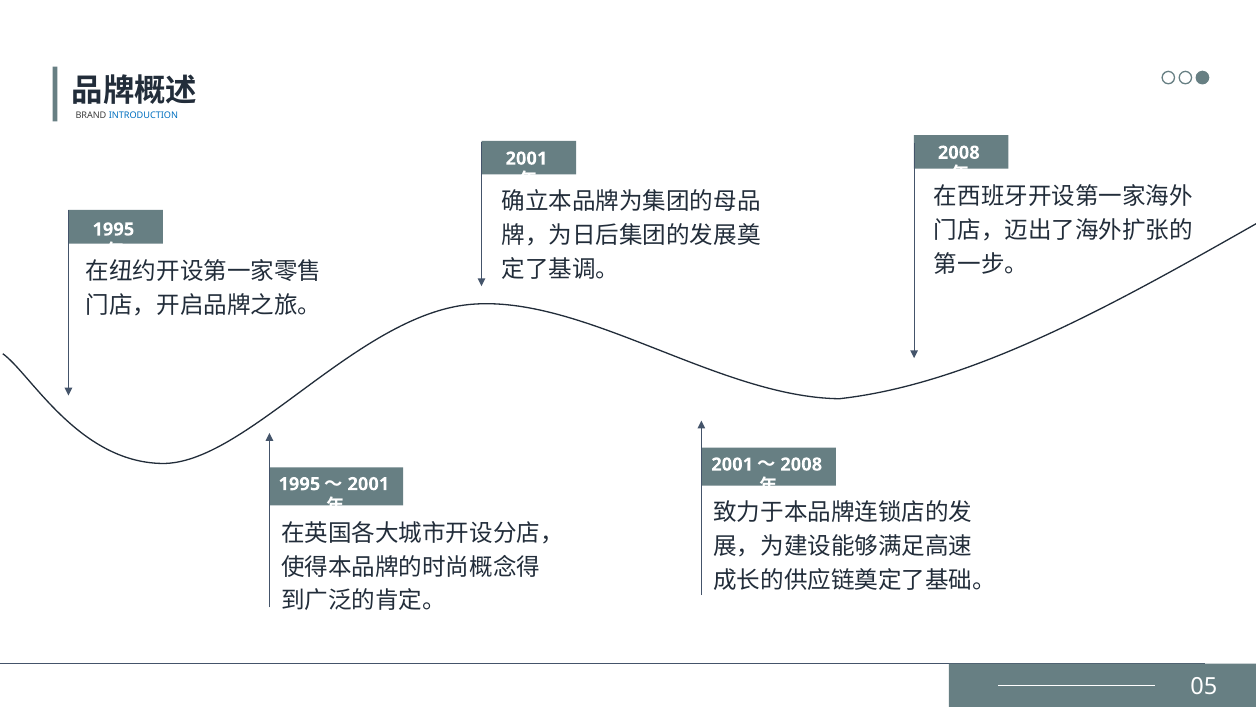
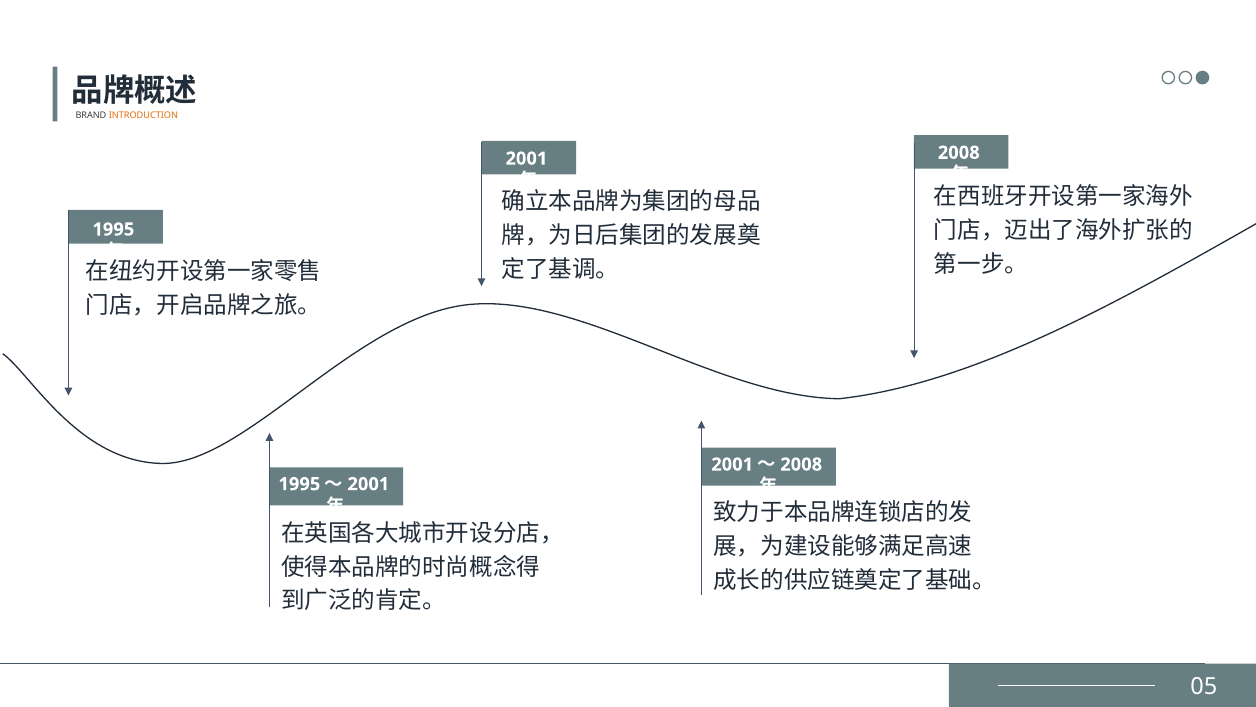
INTRODUCTION colour: blue -> orange (143, 115)
